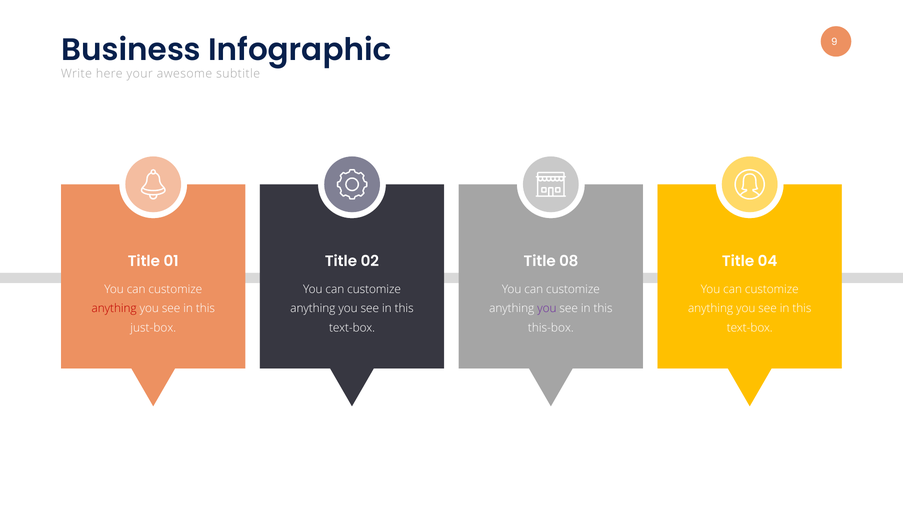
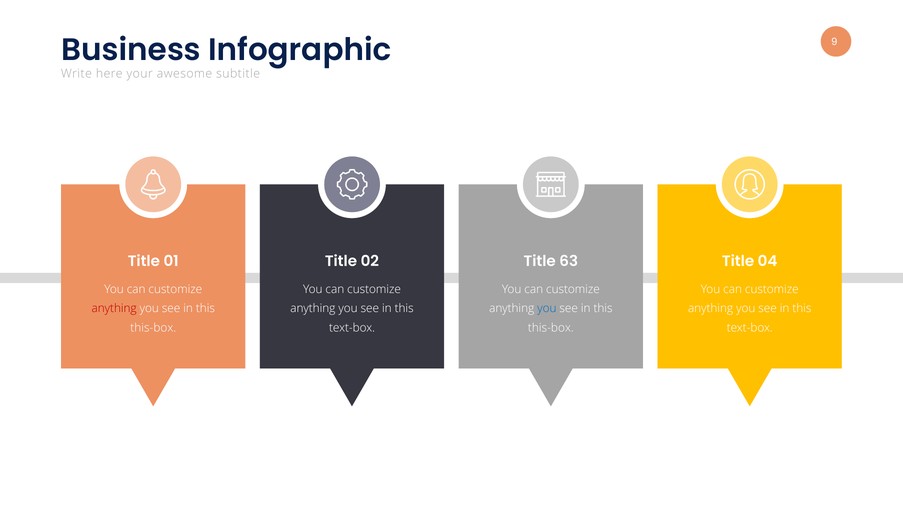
08: 08 -> 63 (569, 261)
you colour: purple -> blue (547, 309)
just-box: just-box -> this-box (153, 328)
